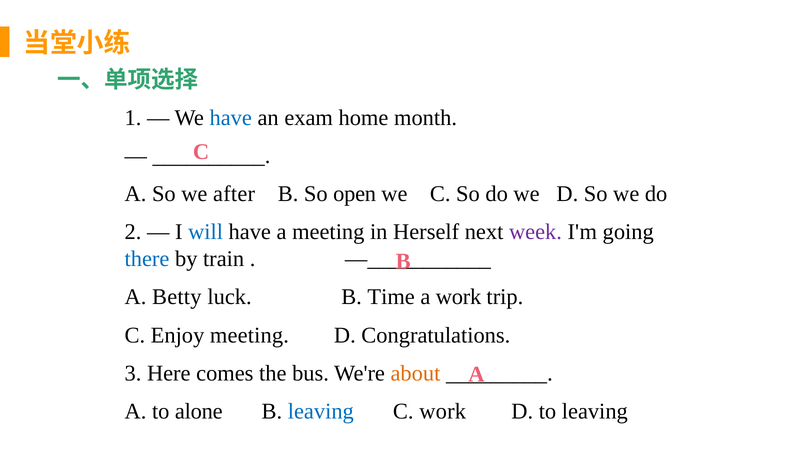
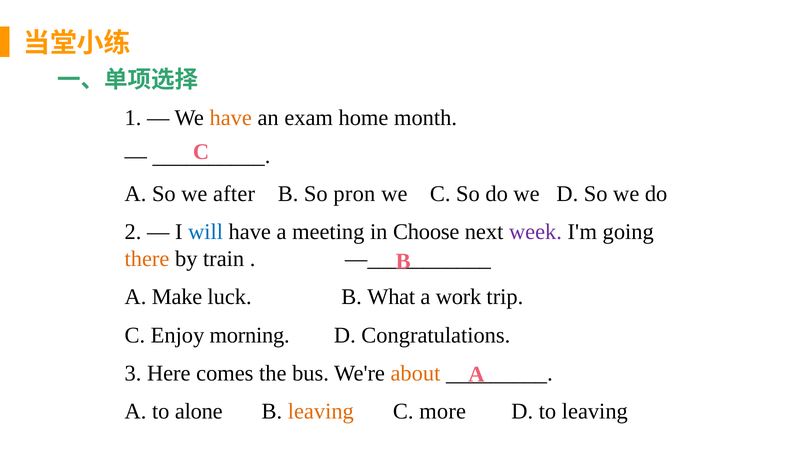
have colour: blue -> orange (231, 118)
open: open -> pron (354, 194)
Herself: Herself -> Choose (426, 232)
there colour: blue -> orange (147, 259)
Betty: Betty -> Make (177, 297)
Time: Time -> What (391, 297)
Enjoy meeting: meeting -> morning (250, 335)
leaving colour: blue -> orange (321, 411)
C work: work -> more (443, 411)
